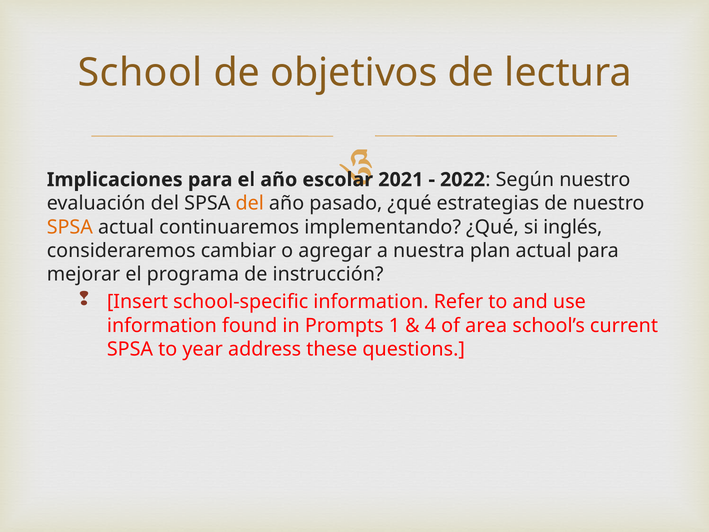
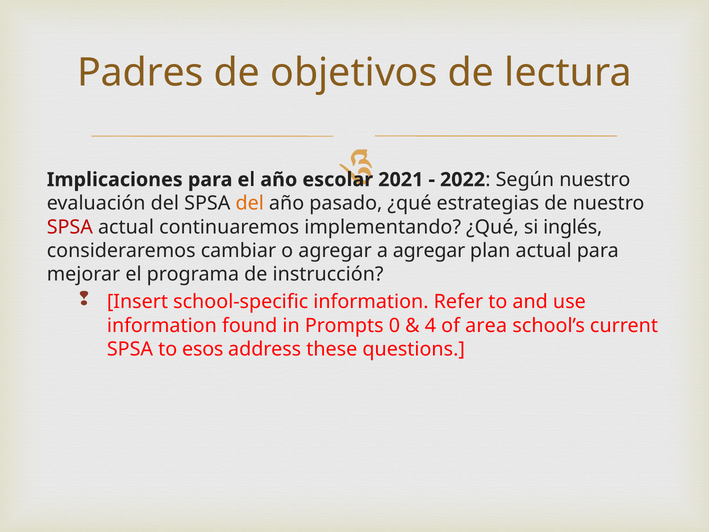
School: School -> Padres (140, 73)
SPSA colour: orange -> red (70, 227)
a nuestra: nuestra -> agregar (429, 251)
1: 1 -> 0 (394, 325)
year: year -> esos (203, 349)
